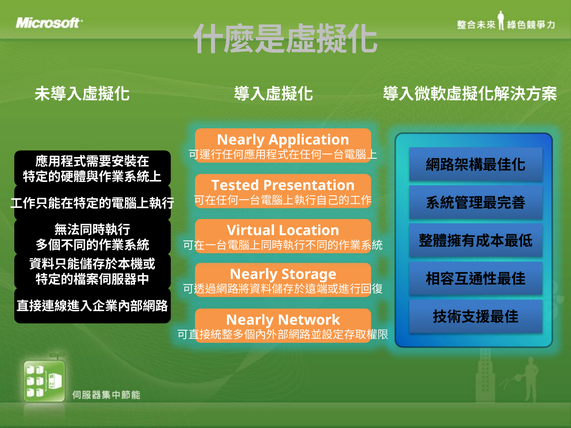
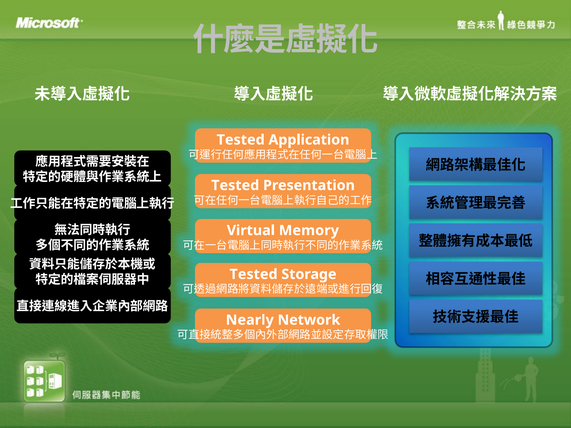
Nearly: Nearly -> Tested (241, 140)
Location: Location -> Memory (309, 231)
Nearly: Nearly -> Tested (254, 274)
